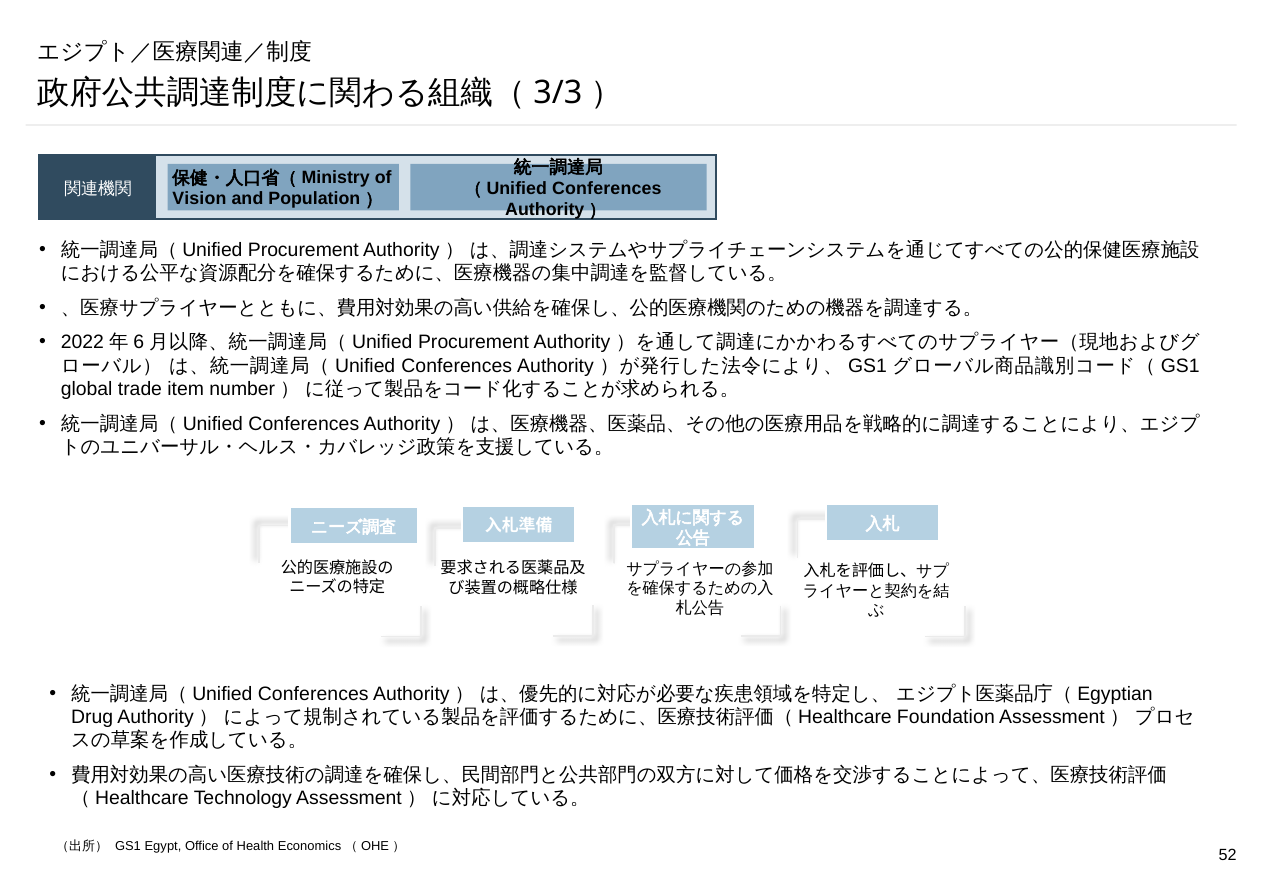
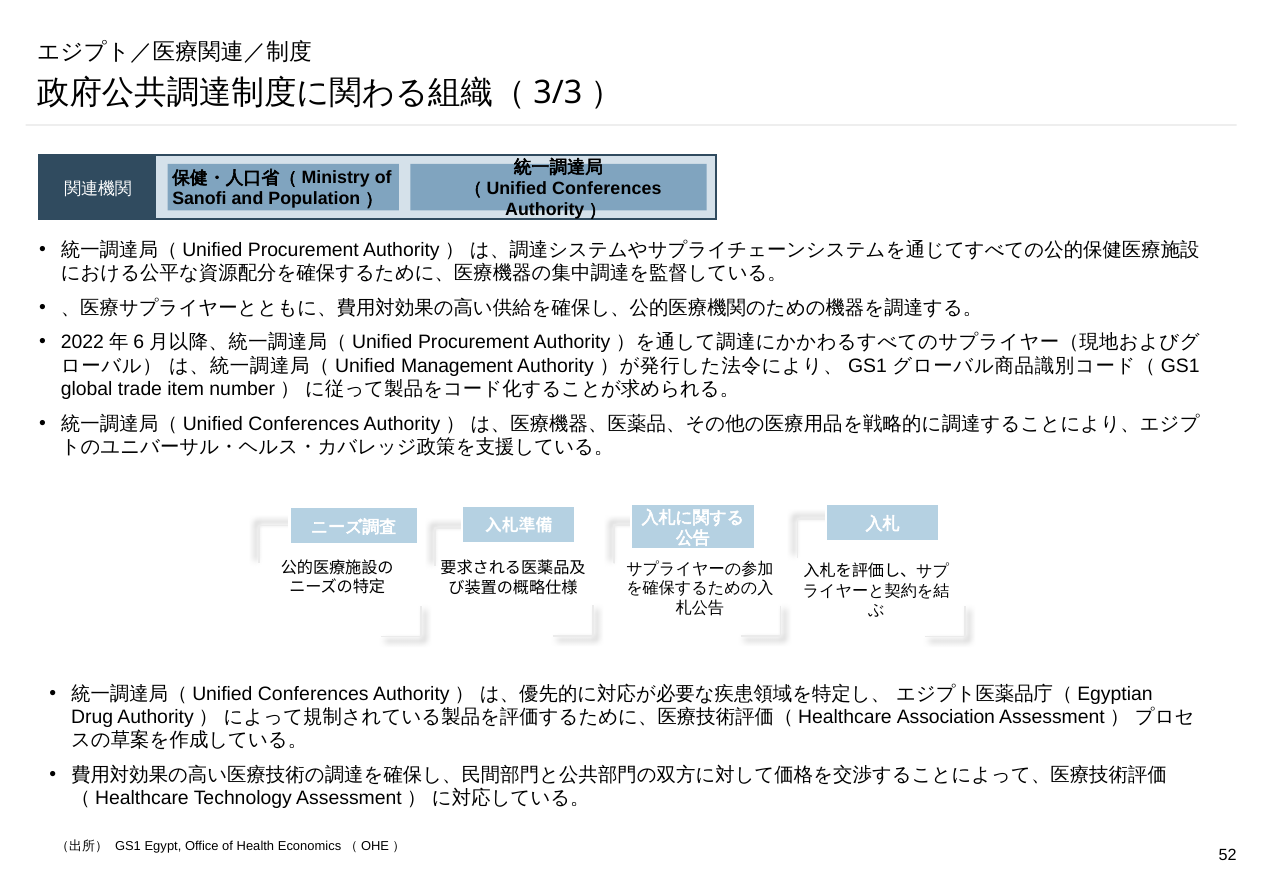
Vision: Vision -> Sanofi (199, 199)
Conferences: Conferences -> Management (457, 366)
Foundation: Foundation -> Association (946, 717)
